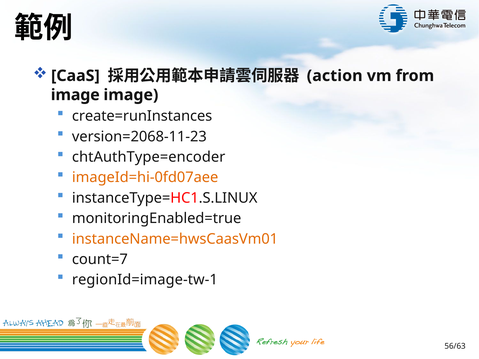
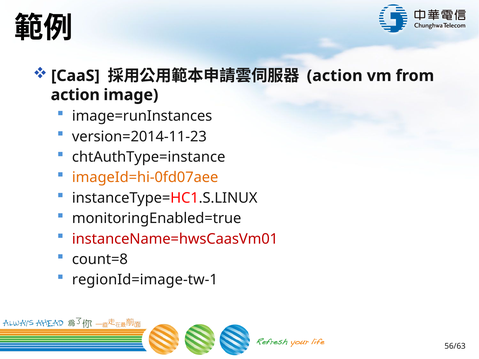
image: image -> action (75, 95)
create=runInstances: create=runInstances -> image=runInstances (142, 116)
version=2068-11-23: version=2068-11-23 -> version=2014-11-23 (139, 137)
chtAuthType=encoder: chtAuthType=encoder -> chtAuthType=instance (149, 157)
instanceName=hwsCaasVm01 colour: orange -> red (175, 239)
count=7: count=7 -> count=8 (100, 260)
